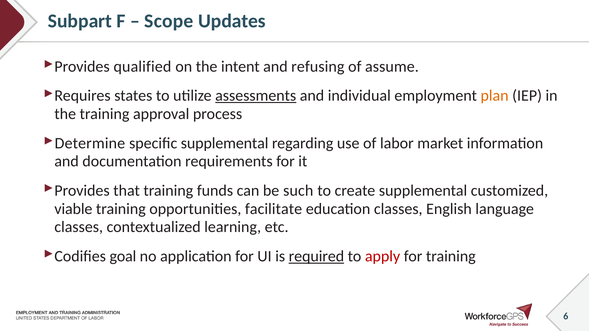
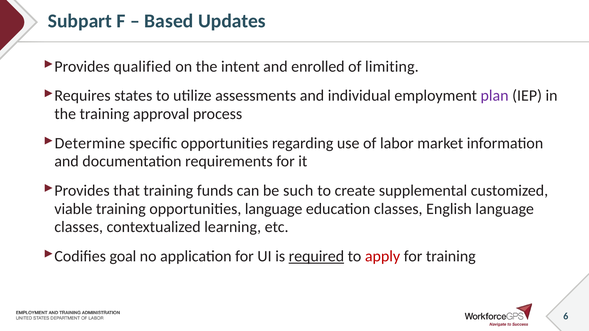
Scope: Scope -> Based (169, 21)
refusing: refusing -> enrolled (318, 66)
assume: assume -> limiting (392, 66)
assessments underline: present -> none (256, 96)
plan colour: orange -> purple (495, 96)
specific supplemental: supplemental -> opportunities (225, 143)
opportunities facilitate: facilitate -> language (274, 209)
